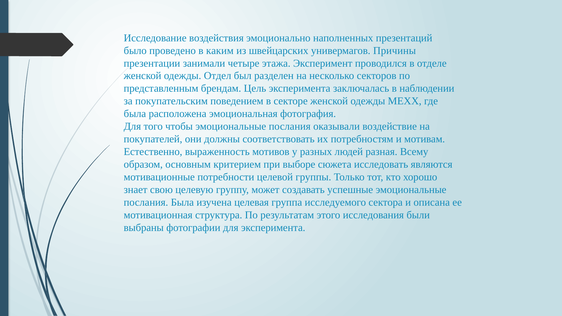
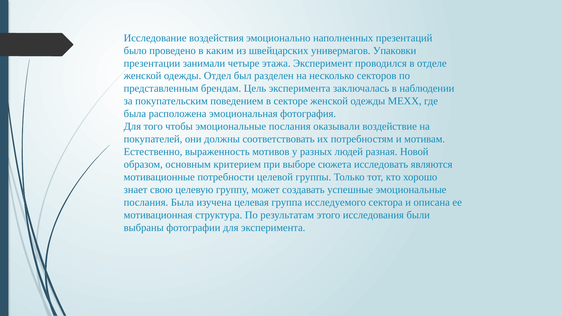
Причины: Причины -> Упаковки (395, 51)
Всему: Всему -> Новой (414, 152)
